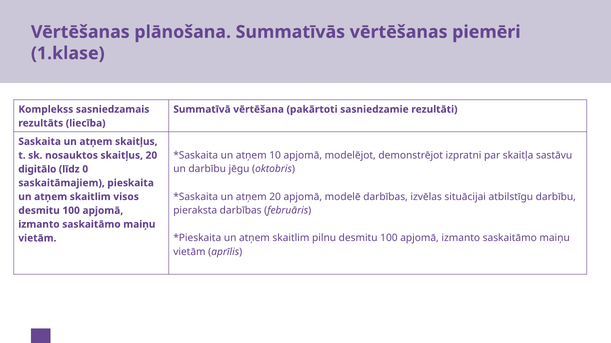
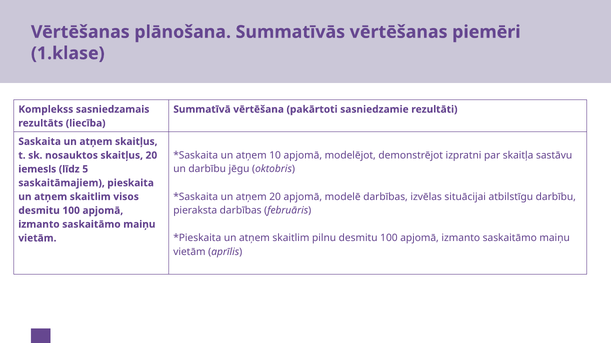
digitālo: digitālo -> iemesls (37, 169)
0: 0 -> 5 (85, 169)
